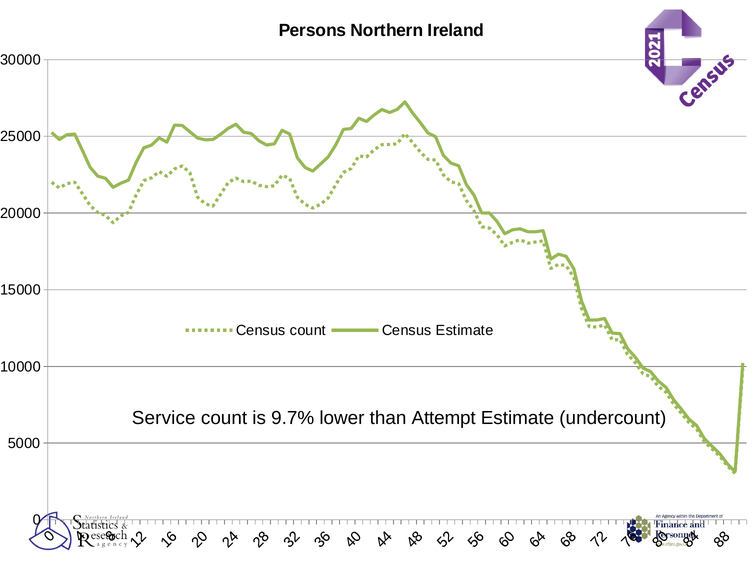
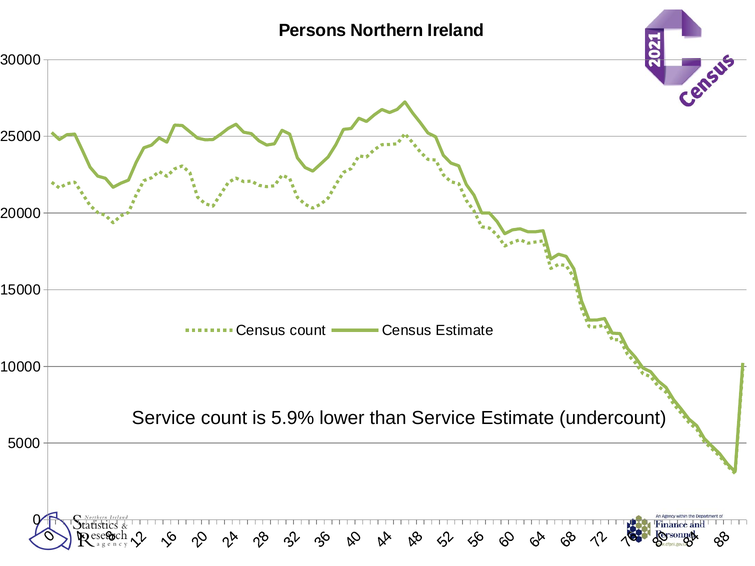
9.7%: 9.7% -> 5.9% (293, 418)
than Attempt: Attempt -> Service (444, 418)
